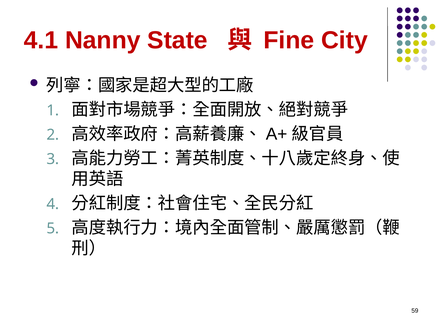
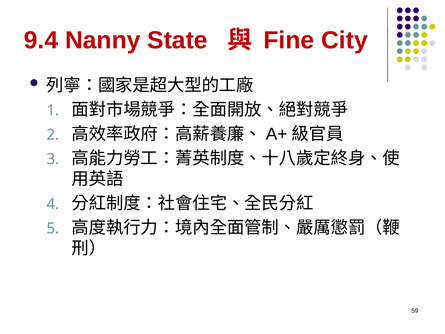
4.1: 4.1 -> 9.4 (41, 40)
